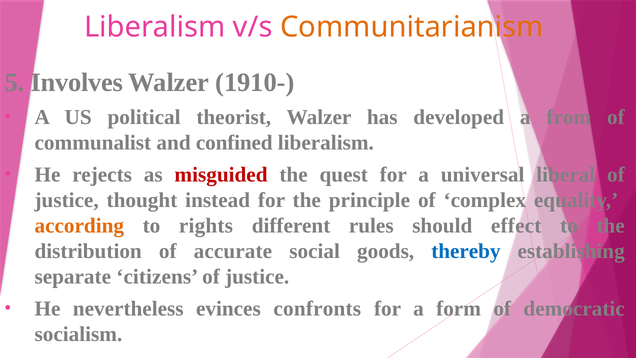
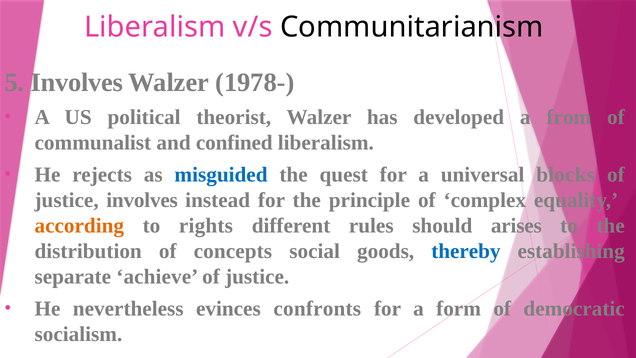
Communitarianism colour: orange -> black (412, 27)
1910-: 1910- -> 1978- (255, 82)
misguided colour: red -> blue (221, 175)
liberal: liberal -> blocks (566, 175)
justice thought: thought -> involves (142, 200)
effect: effect -> arises (516, 226)
accurate: accurate -> concepts (233, 251)
citizens: citizens -> achieve (157, 277)
